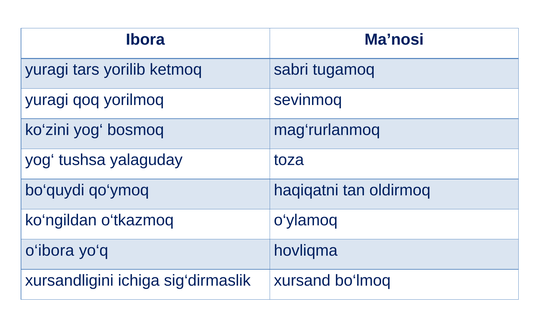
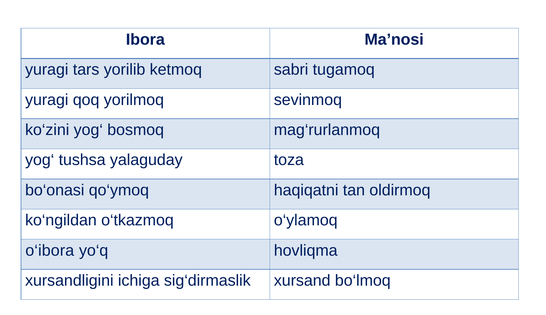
bo‘quydi: bo‘quydi -> bo‘onasi (55, 190)
